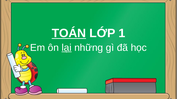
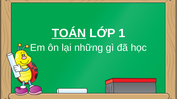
lại underline: present -> none (67, 48)
